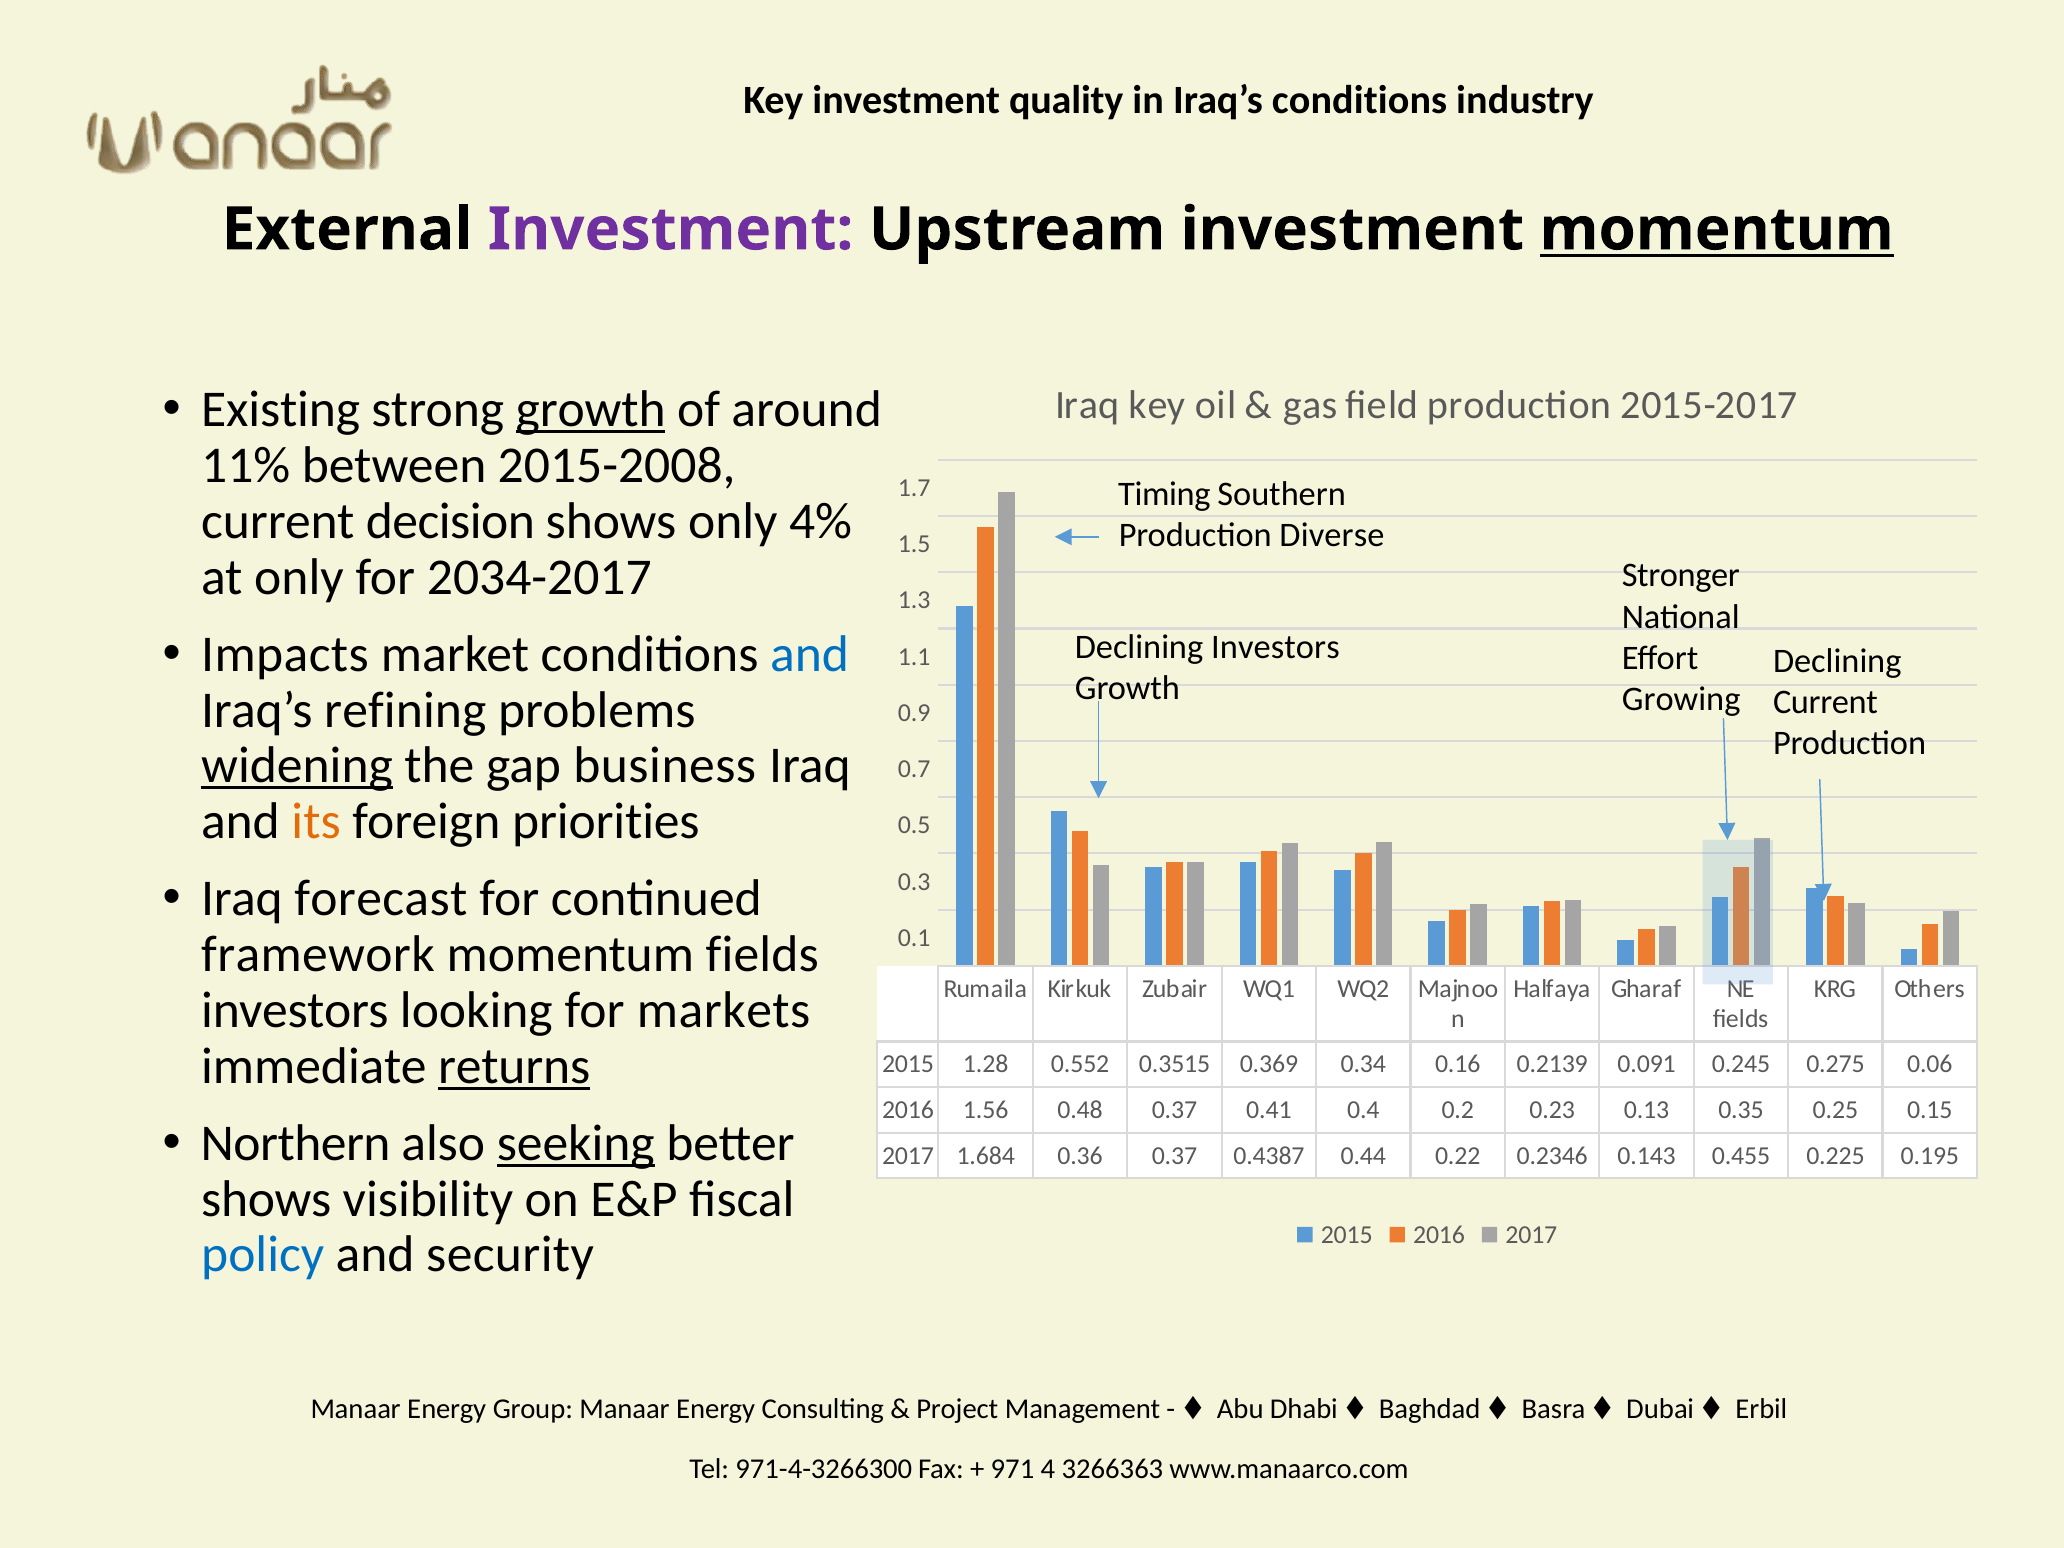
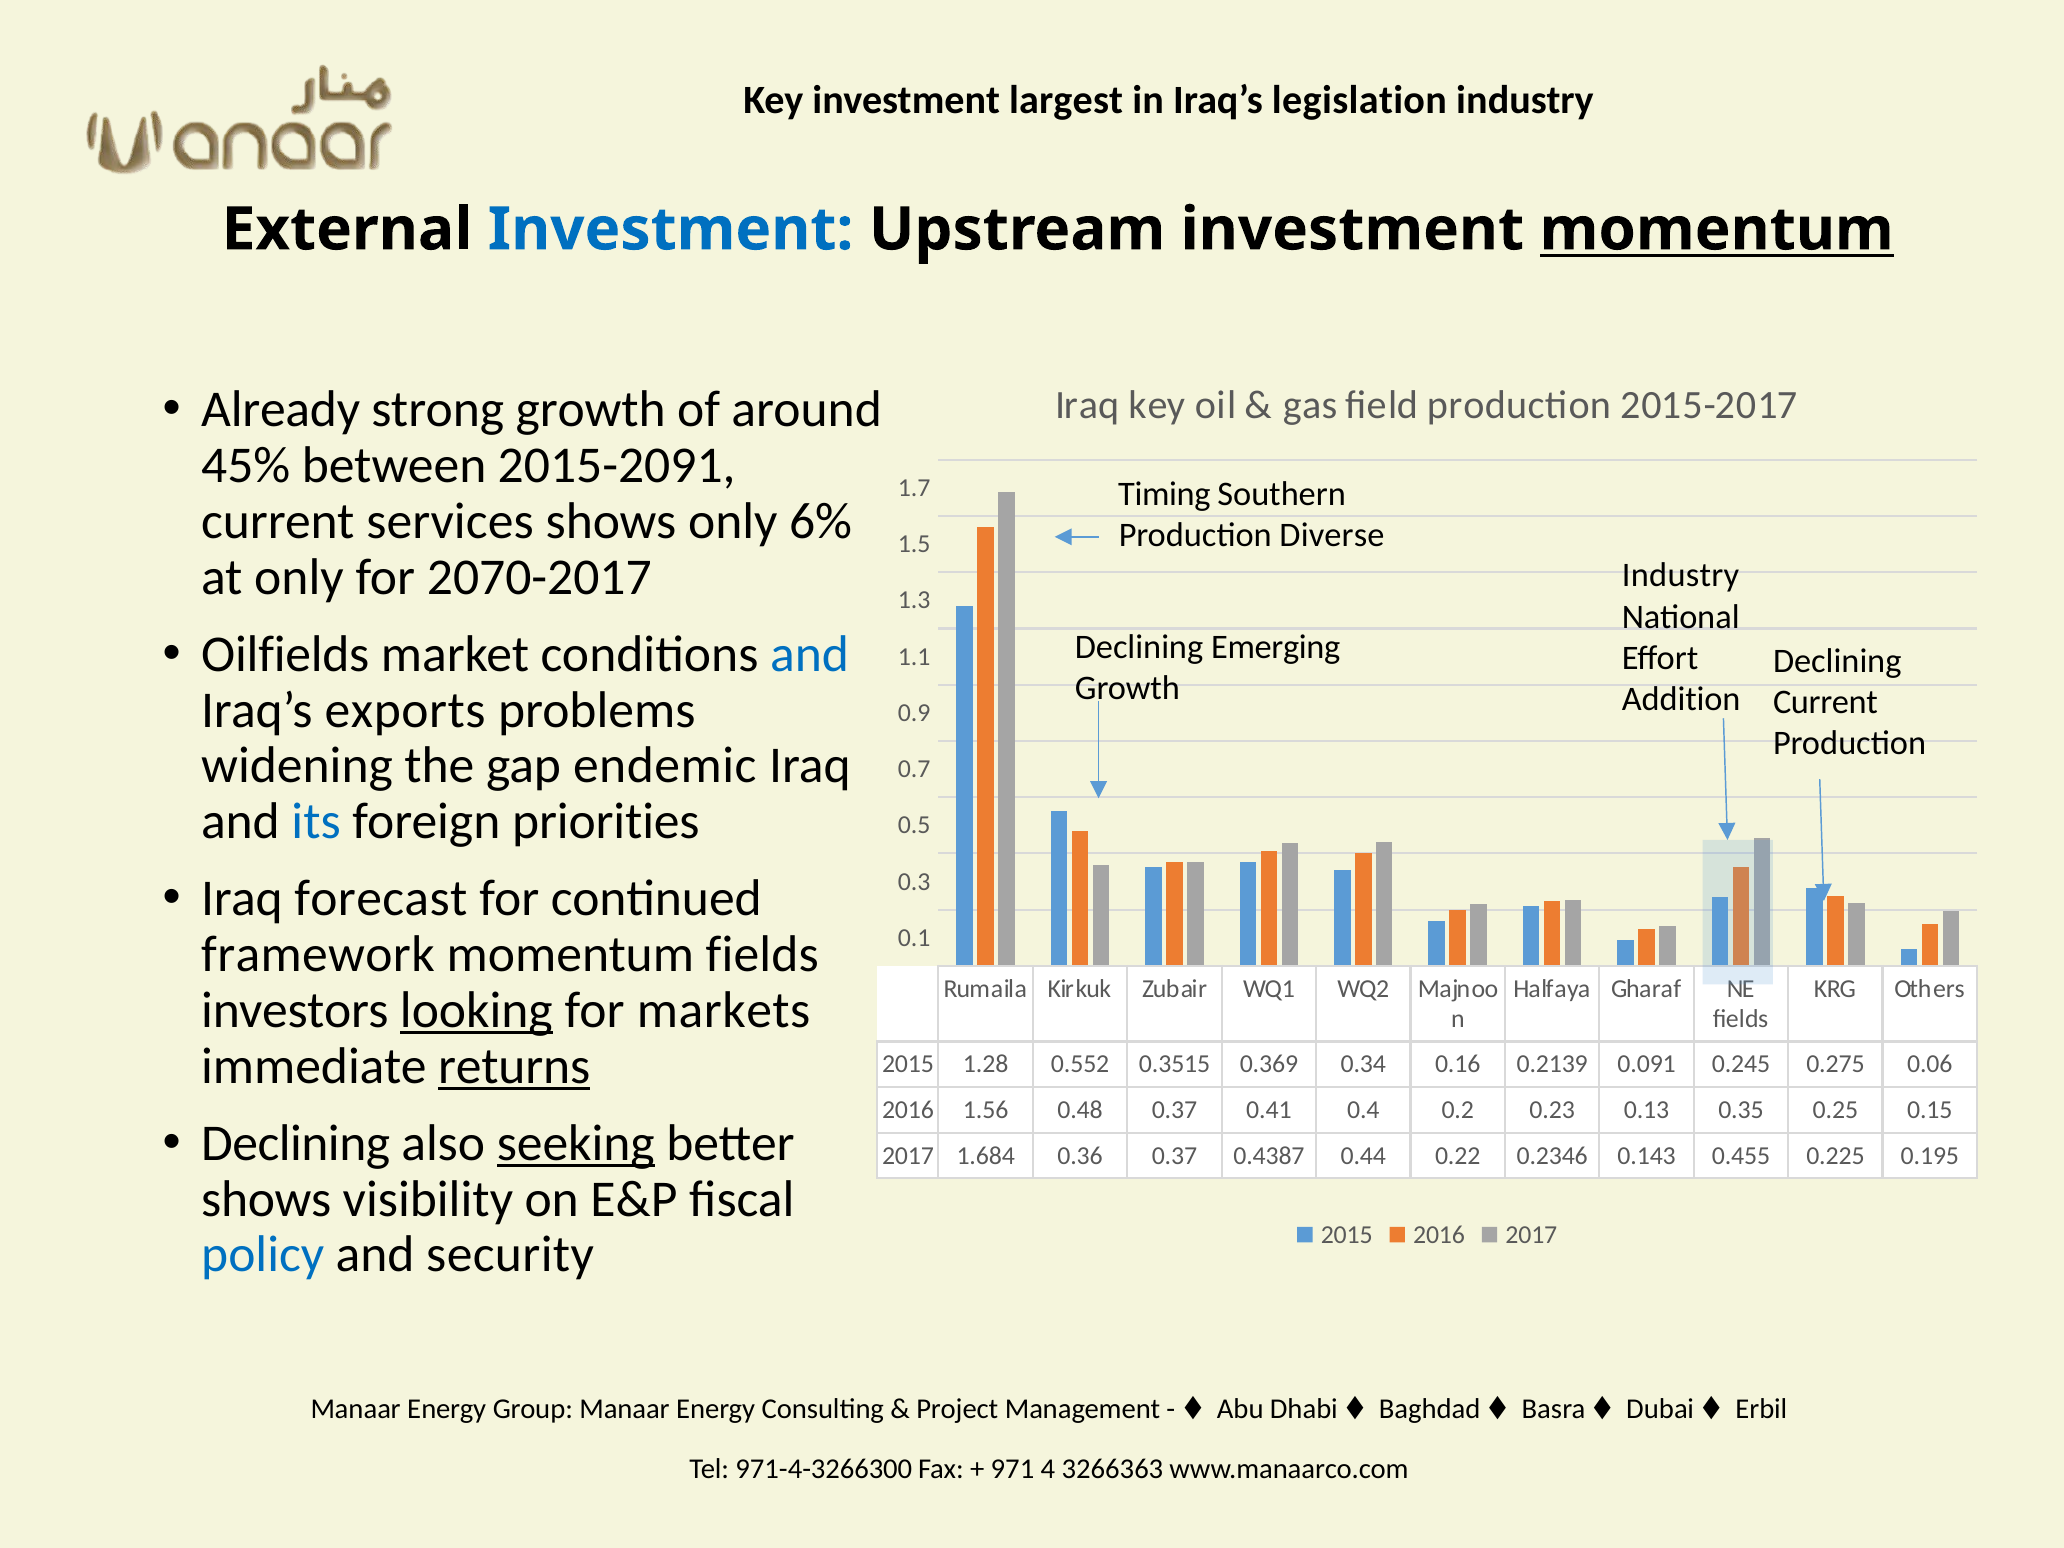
quality: quality -> largest (1066, 101)
Iraq’s conditions: conditions -> legislation (1359, 101)
Investment colour: purple -> blue (671, 230)
Existing: Existing -> Already (281, 410)
growth underline: present -> none (591, 410)
11%: 11% -> 45% (246, 465)
2015-2008: 2015-2008 -> 2015-2091 (617, 465)
decision: decision -> services (450, 521)
4%: 4% -> 6% (821, 521)
2034-2017: 2034-2017 -> 2070-2017 (539, 577)
Stronger: Stronger -> Industry (1681, 575)
Impacts: Impacts -> Oilfields (285, 654)
Declining Investors: Investors -> Emerging (1276, 647)
Growing: Growing -> Addition (1681, 699)
refining: refining -> exports (405, 710)
widening underline: present -> none (297, 766)
business: business -> endemic (665, 766)
its colour: orange -> blue (316, 821)
looking underline: none -> present (476, 1010)
Northern: Northern -> Declining (296, 1143)
